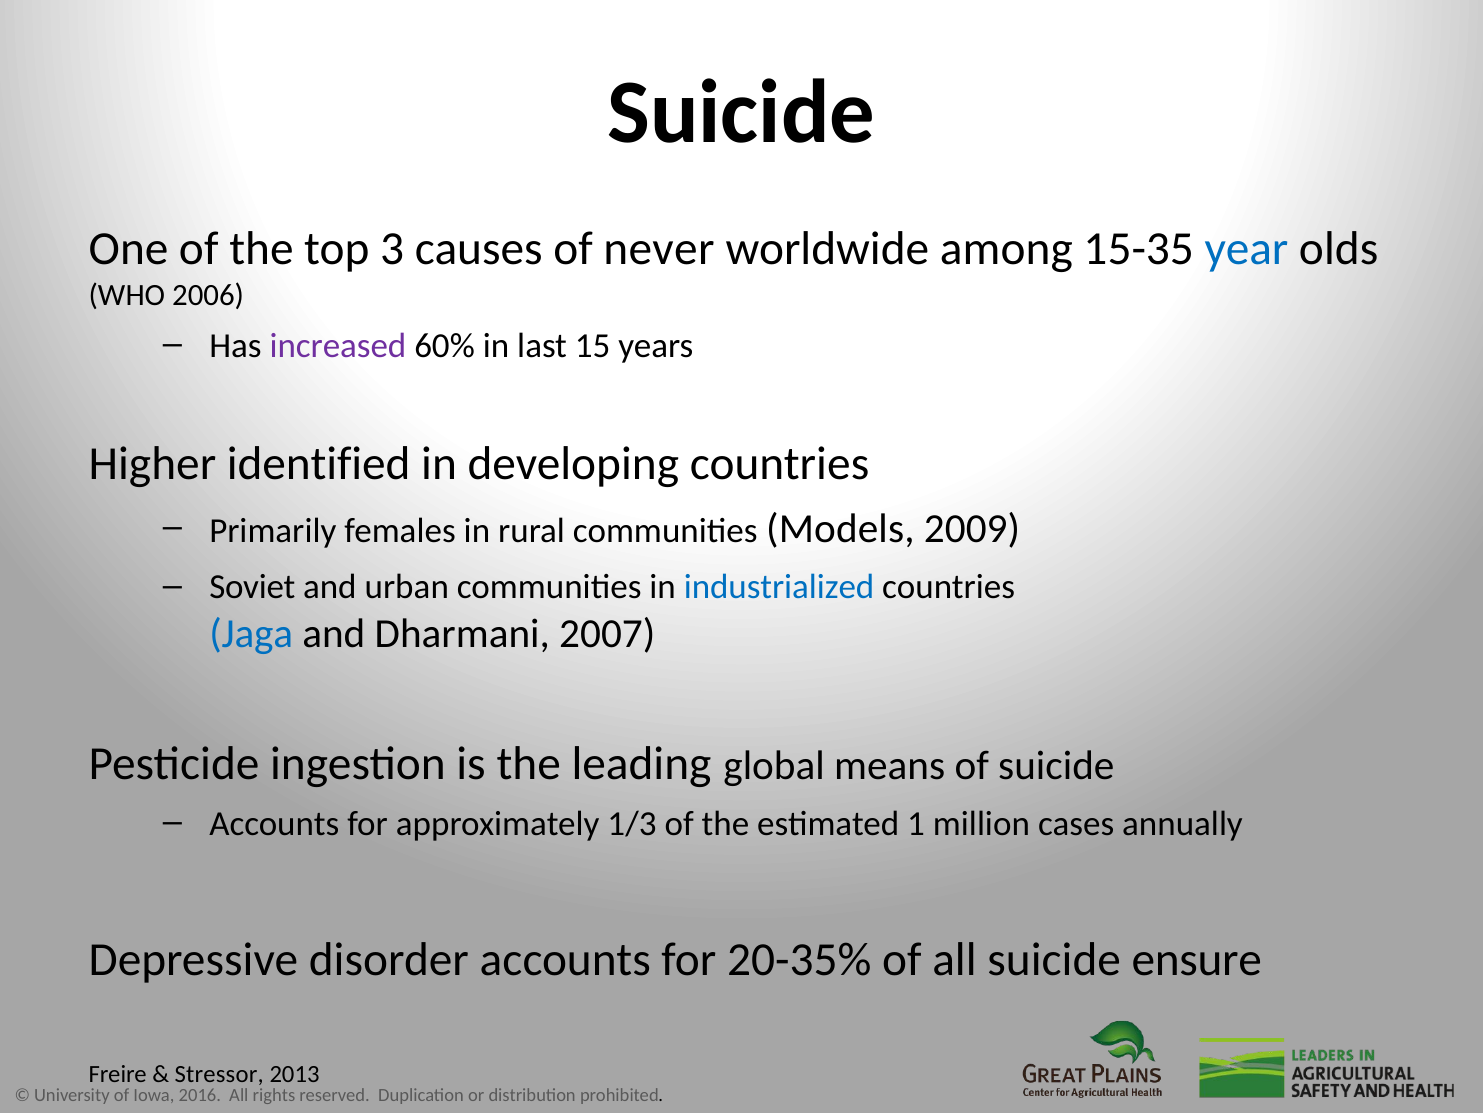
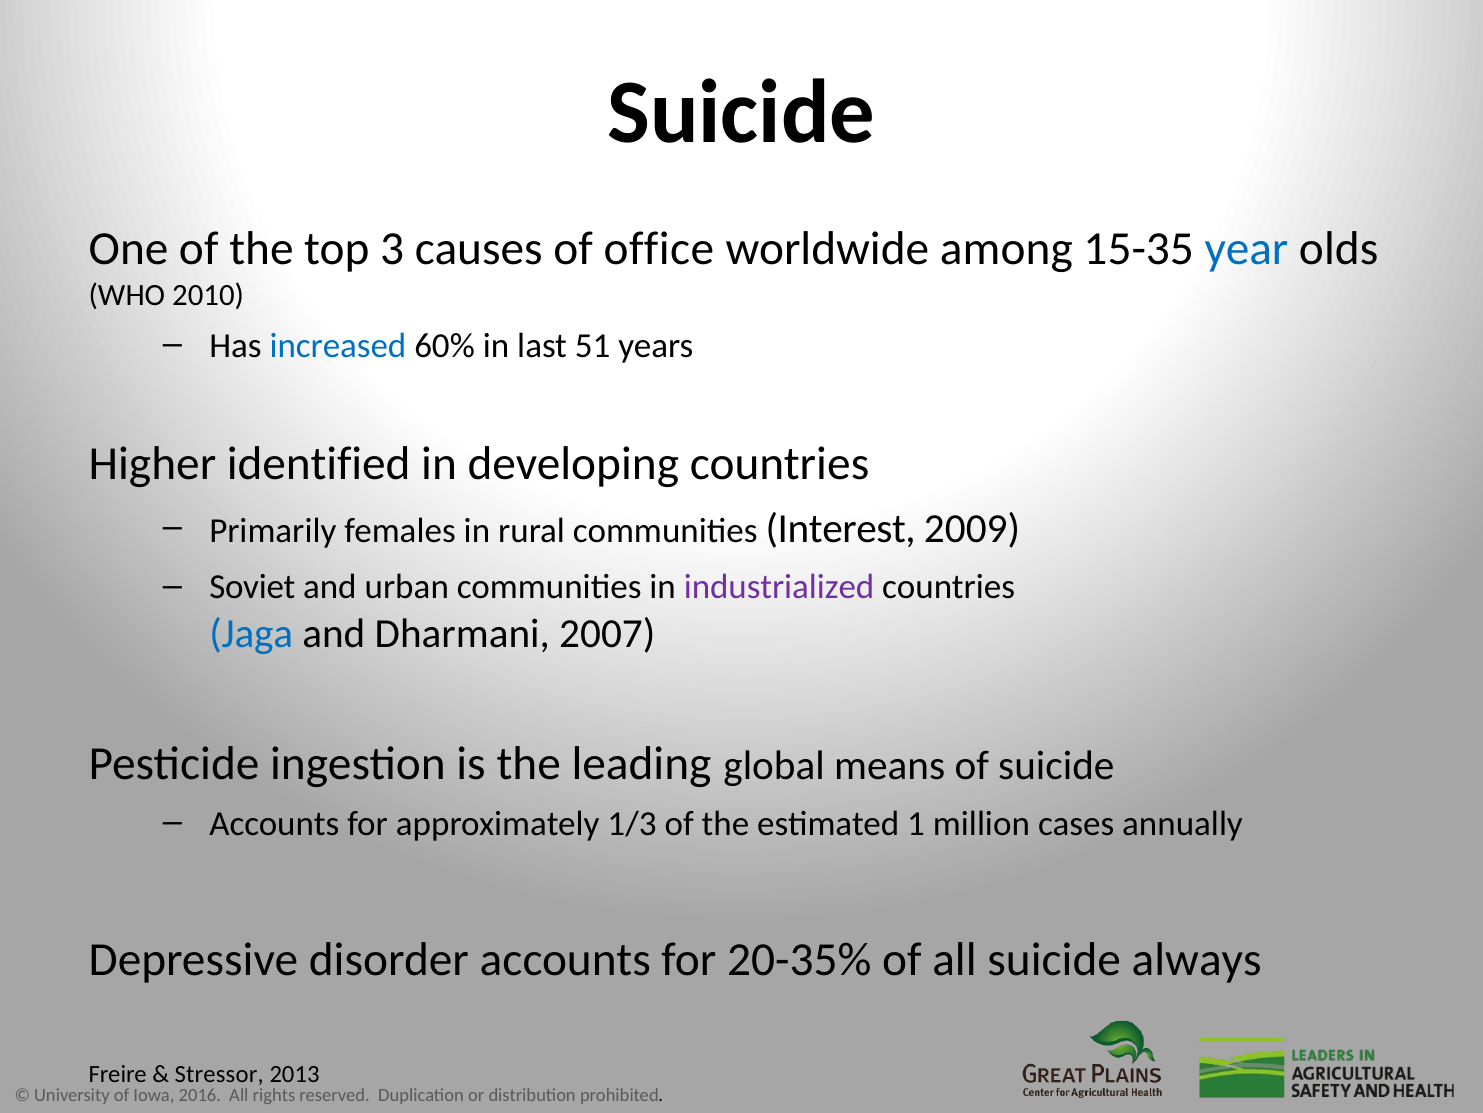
never: never -> office (659, 249)
2006: 2006 -> 2010 (208, 295)
increased colour: purple -> blue (338, 345)
15: 15 -> 51 (593, 345)
Models: Models -> Interest (841, 529)
industrialized colour: blue -> purple (779, 587)
ensure: ensure -> always (1197, 960)
